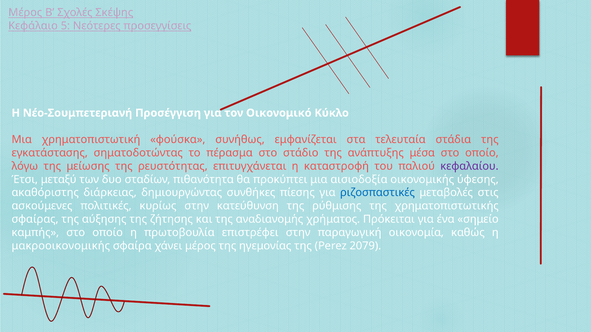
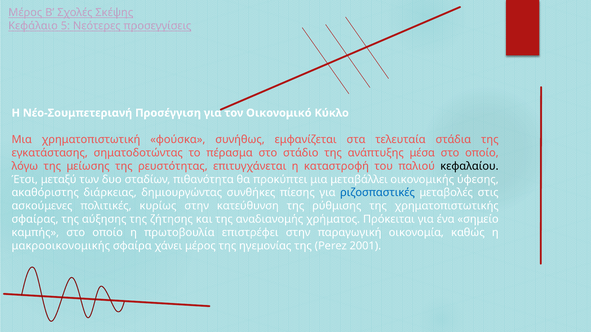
κεφαλαίου colour: purple -> black (469, 166)
αισιοδοξία: αισιοδοξία -> μεταβάλλει (359, 180)
2079: 2079 -> 2001 (365, 246)
